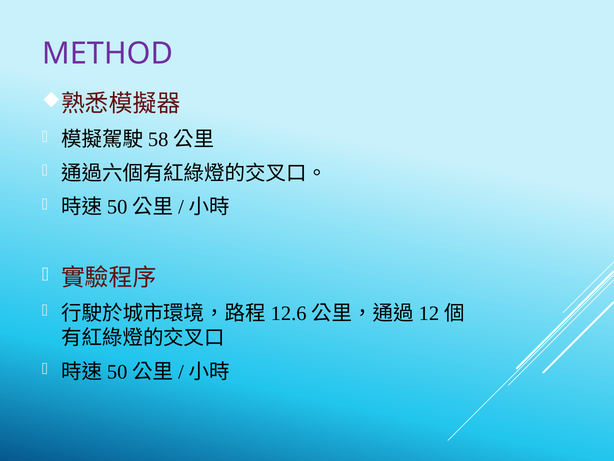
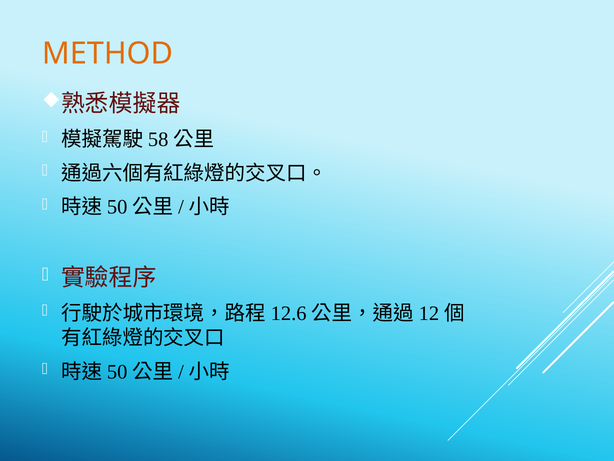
METHOD colour: purple -> orange (107, 54)
